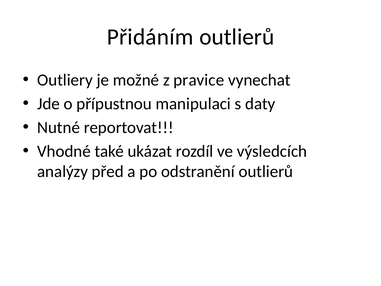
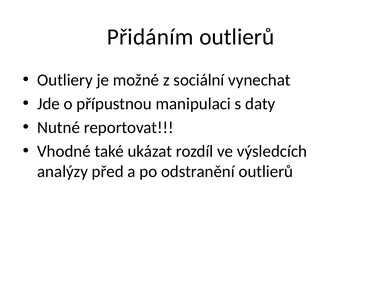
pravice: pravice -> sociální (199, 80)
